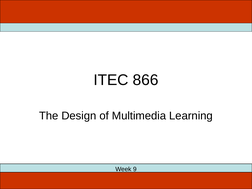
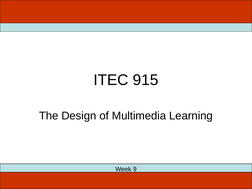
866: 866 -> 915 (146, 80)
